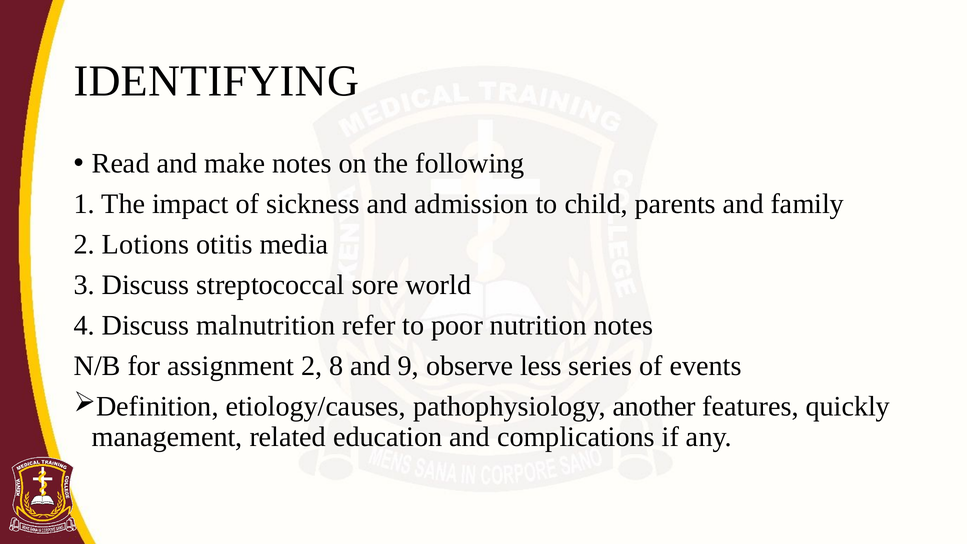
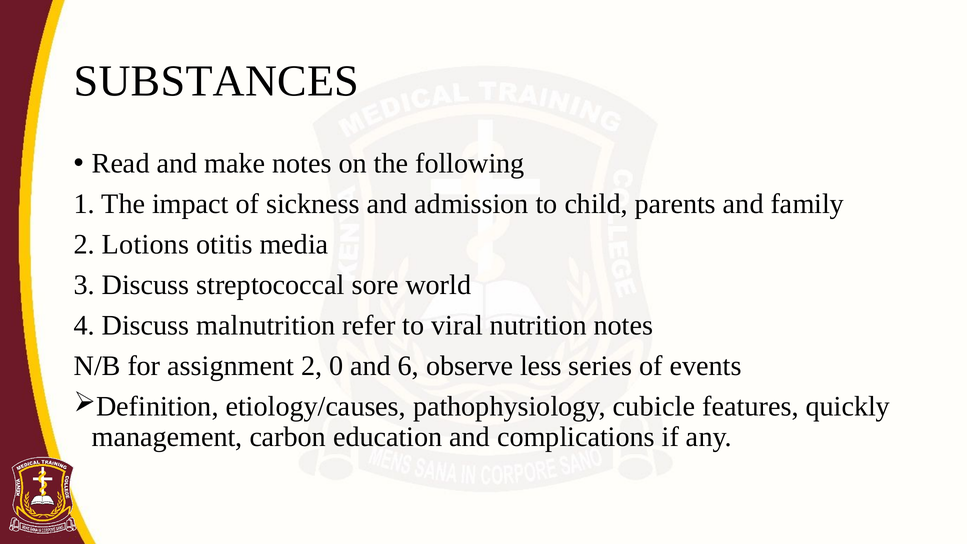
IDENTIFYING: IDENTIFYING -> SUBSTANCES (216, 81)
poor: poor -> viral (457, 325)
8: 8 -> 0 (336, 366)
9: 9 -> 6 (408, 366)
another: another -> cubicle (654, 406)
related: related -> carbon (288, 437)
